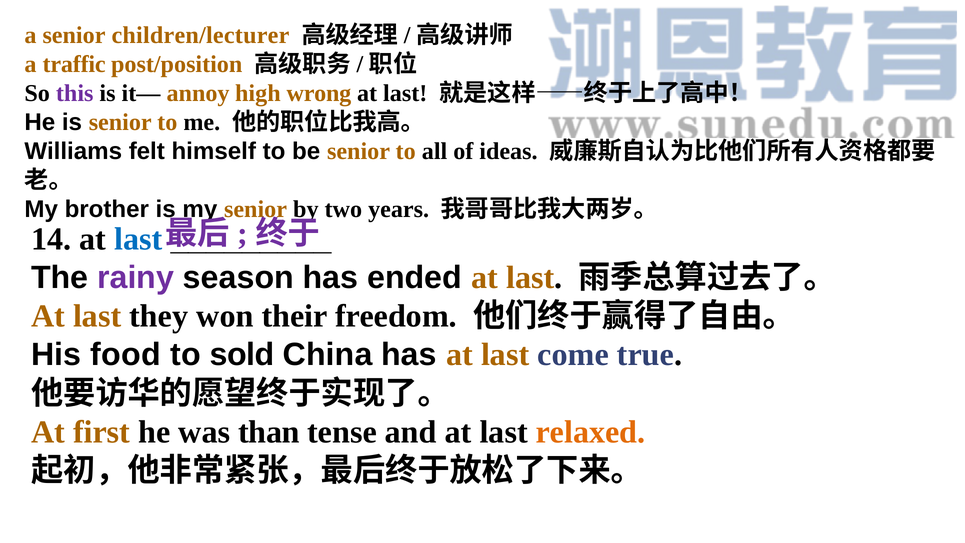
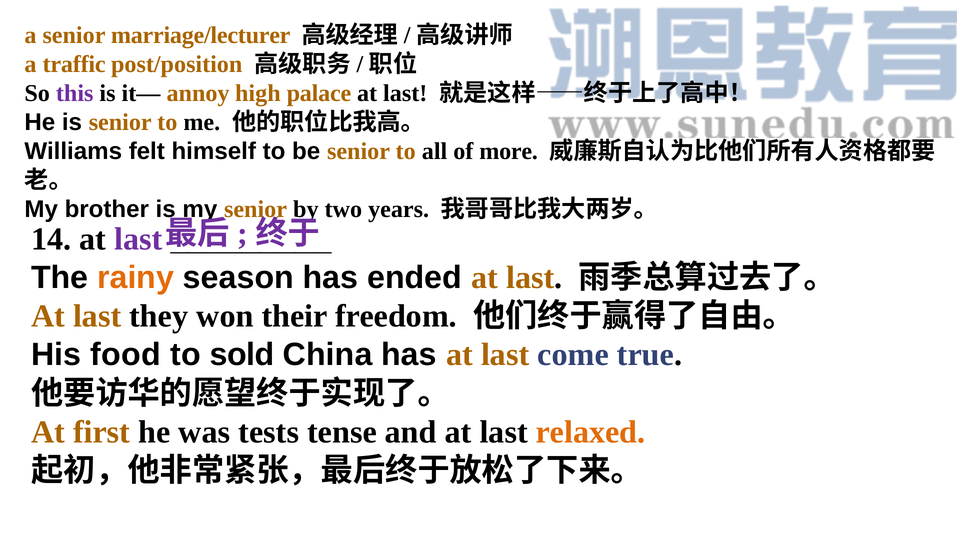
children/lecturer: children/lecturer -> marriage/lecturer (201, 35)
wrong: wrong -> palace (319, 93)
ideas: ideas -> more (509, 151)
last colour: blue -> purple (138, 239)
rainy colour: purple -> orange (136, 277)
than: than -> tests (269, 432)
